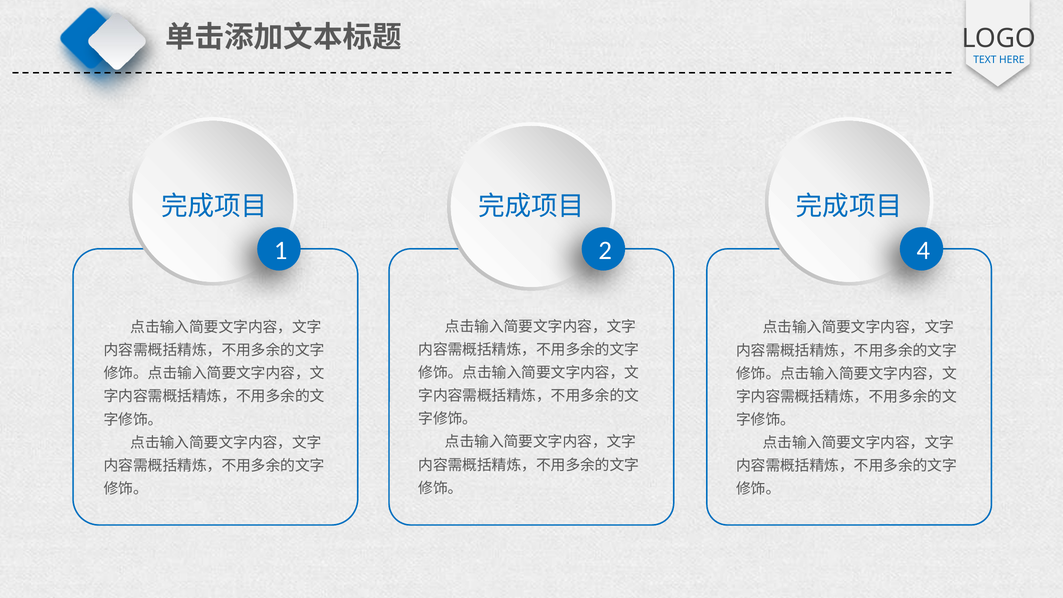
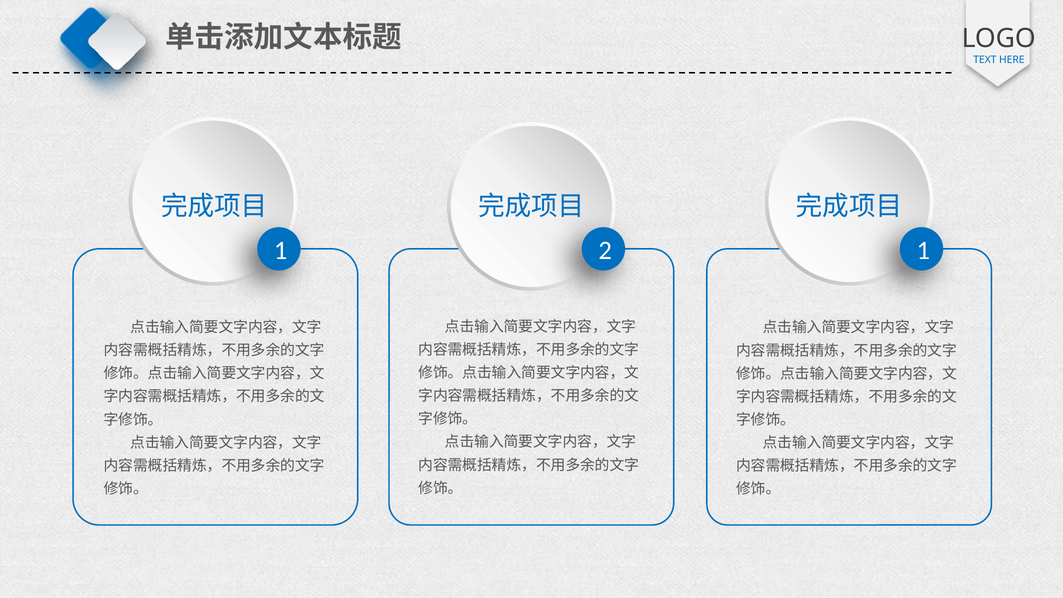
2 4: 4 -> 1 (923, 251)
